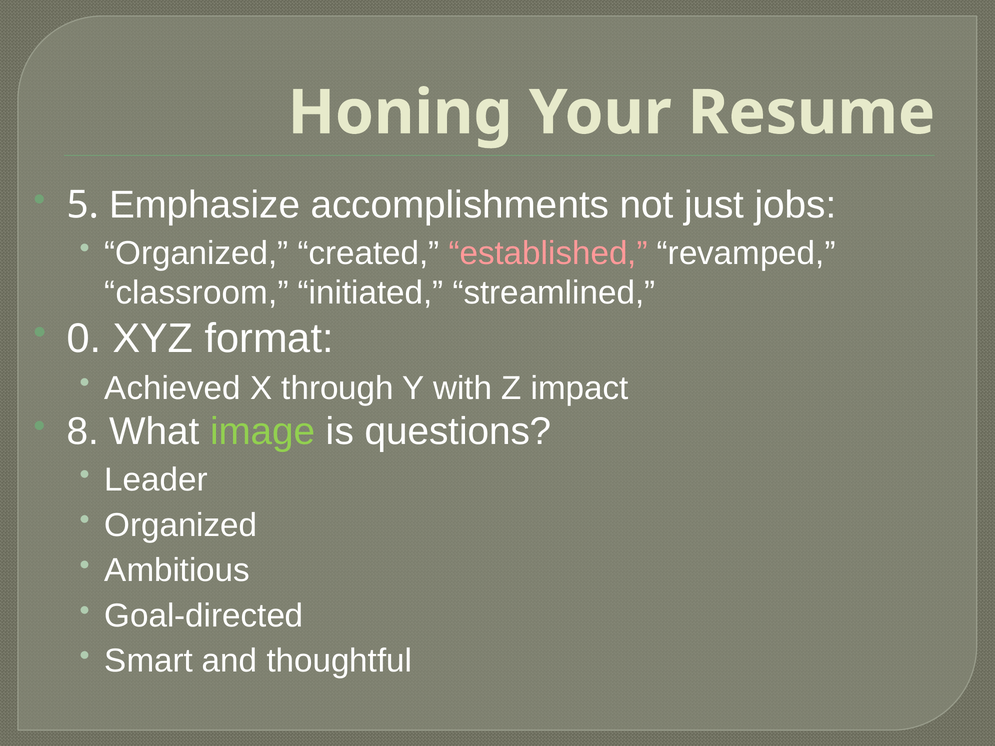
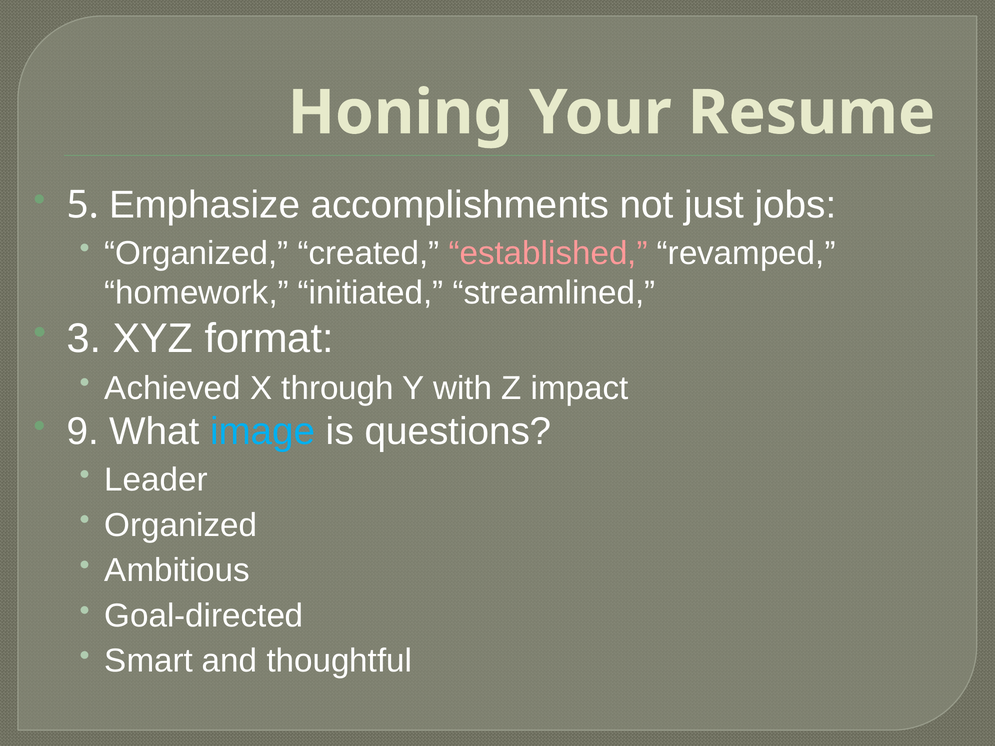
classroom: classroom -> homework (197, 293)
0: 0 -> 3 (84, 338)
8: 8 -> 9 (83, 432)
image colour: light green -> light blue (263, 432)
